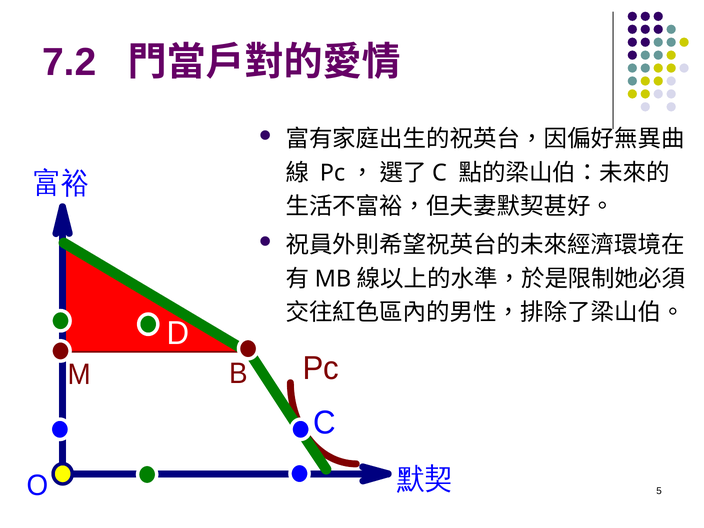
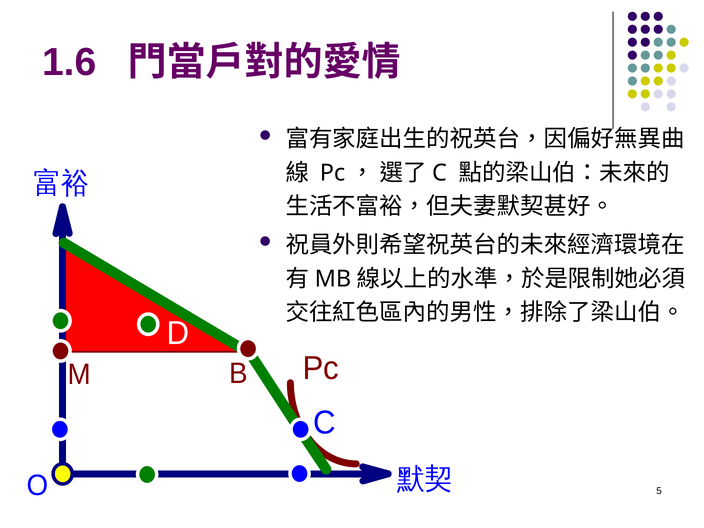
7.2: 7.2 -> 1.6 (69, 62)
